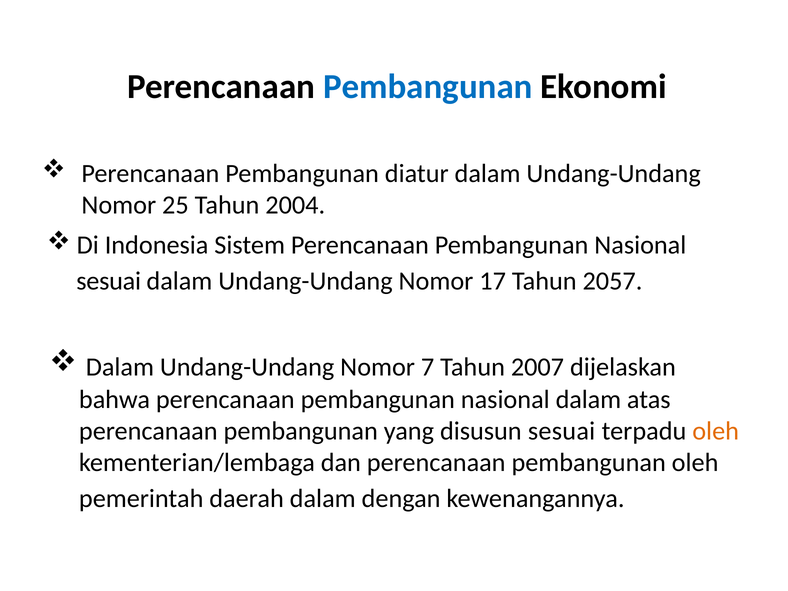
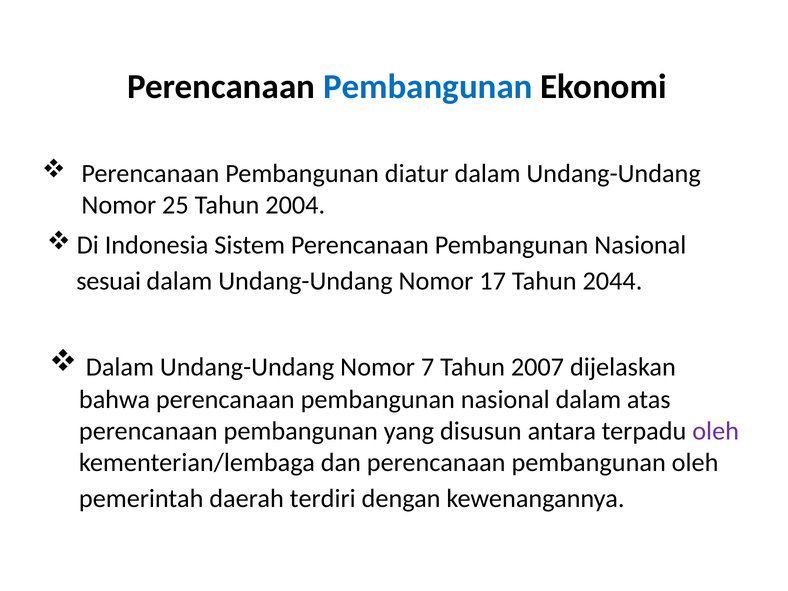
2057: 2057 -> 2044 (612, 281)
disusun sesuai: sesuai -> antara (562, 431)
oleh colour: orange -> purple (716, 431)
daerah dalam: dalam -> terdiri (323, 499)
